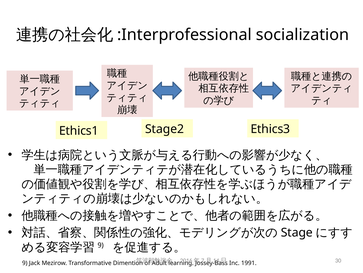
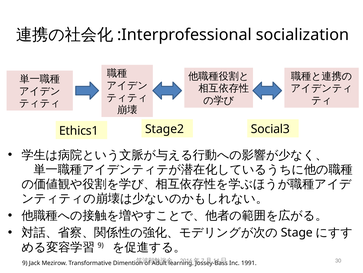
Ethics3: Ethics3 -> Social3 (270, 129)
